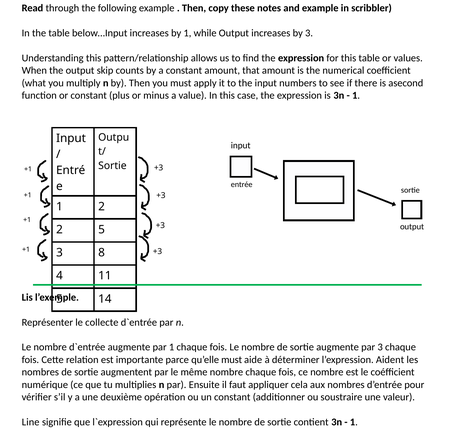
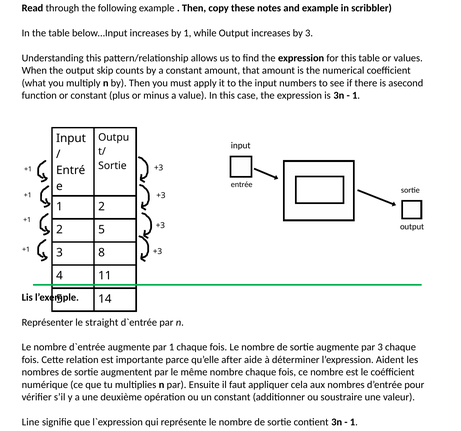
collecte: collecte -> straight (102, 322)
qu’elle must: must -> after (232, 359)
